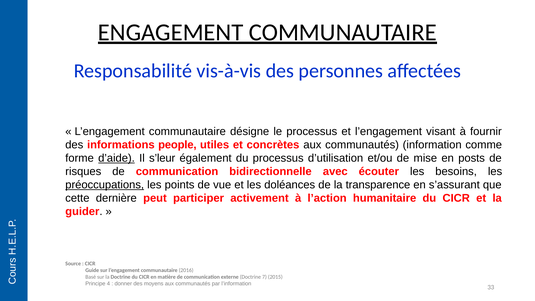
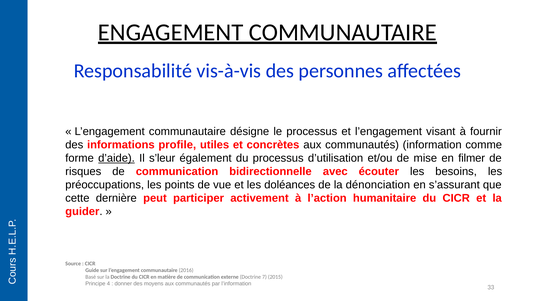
people: people -> profile (177, 145)
posts: posts -> filmer (472, 158)
préoccupations underline: present -> none (105, 185)
transparence: transparence -> dénonciation (378, 185)
